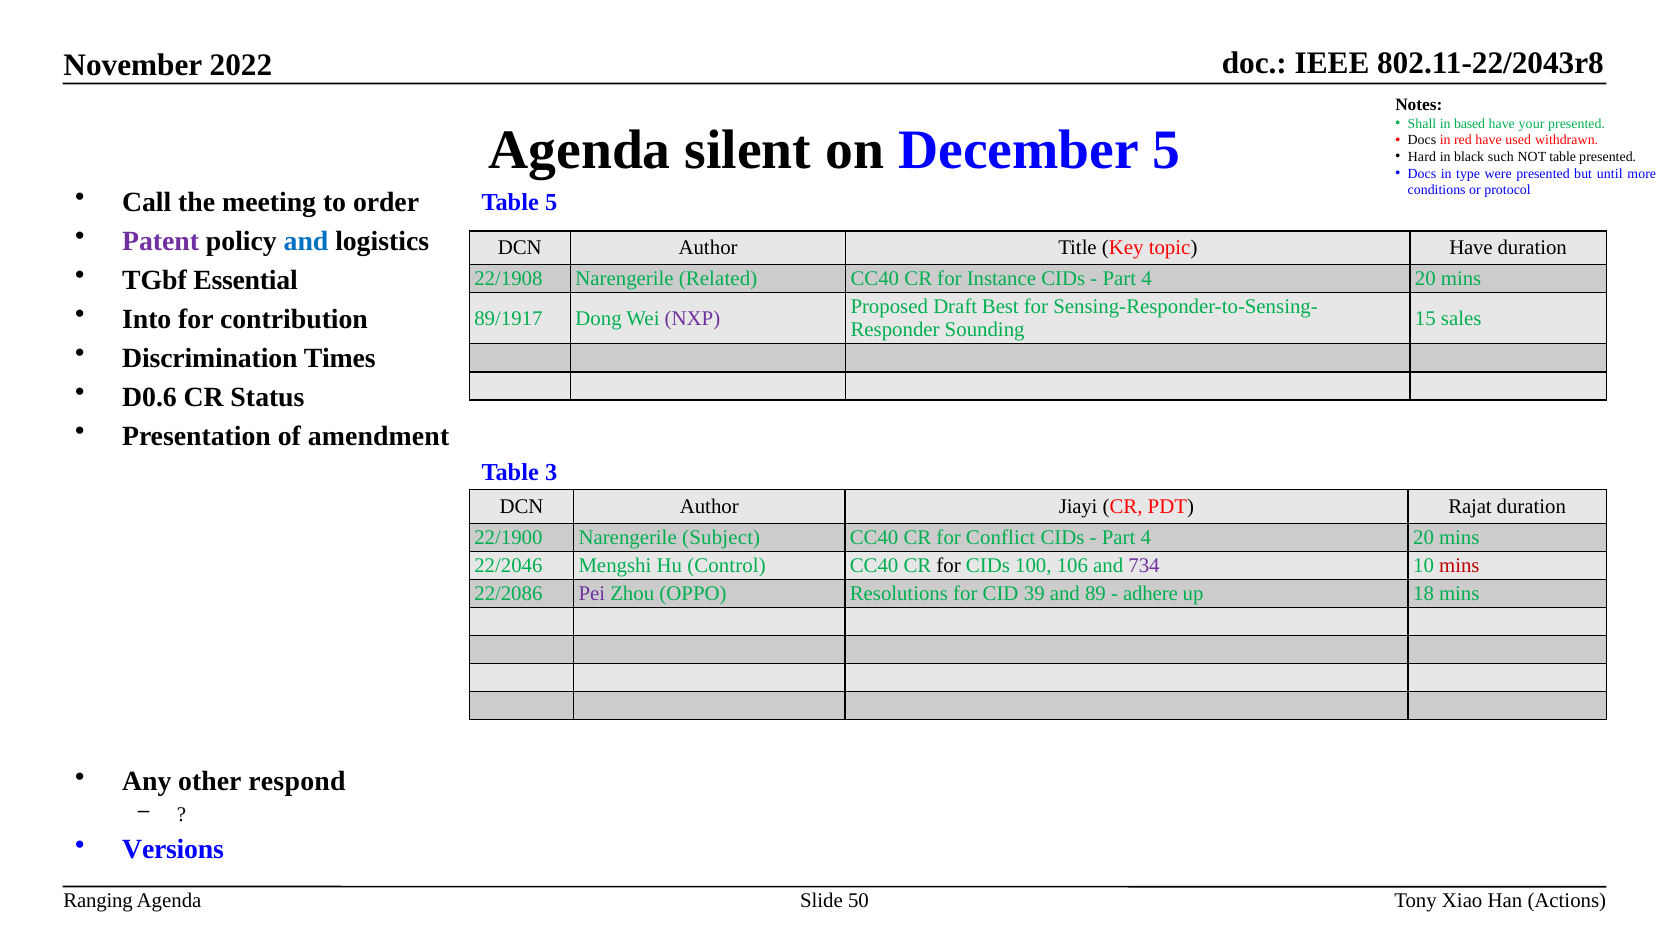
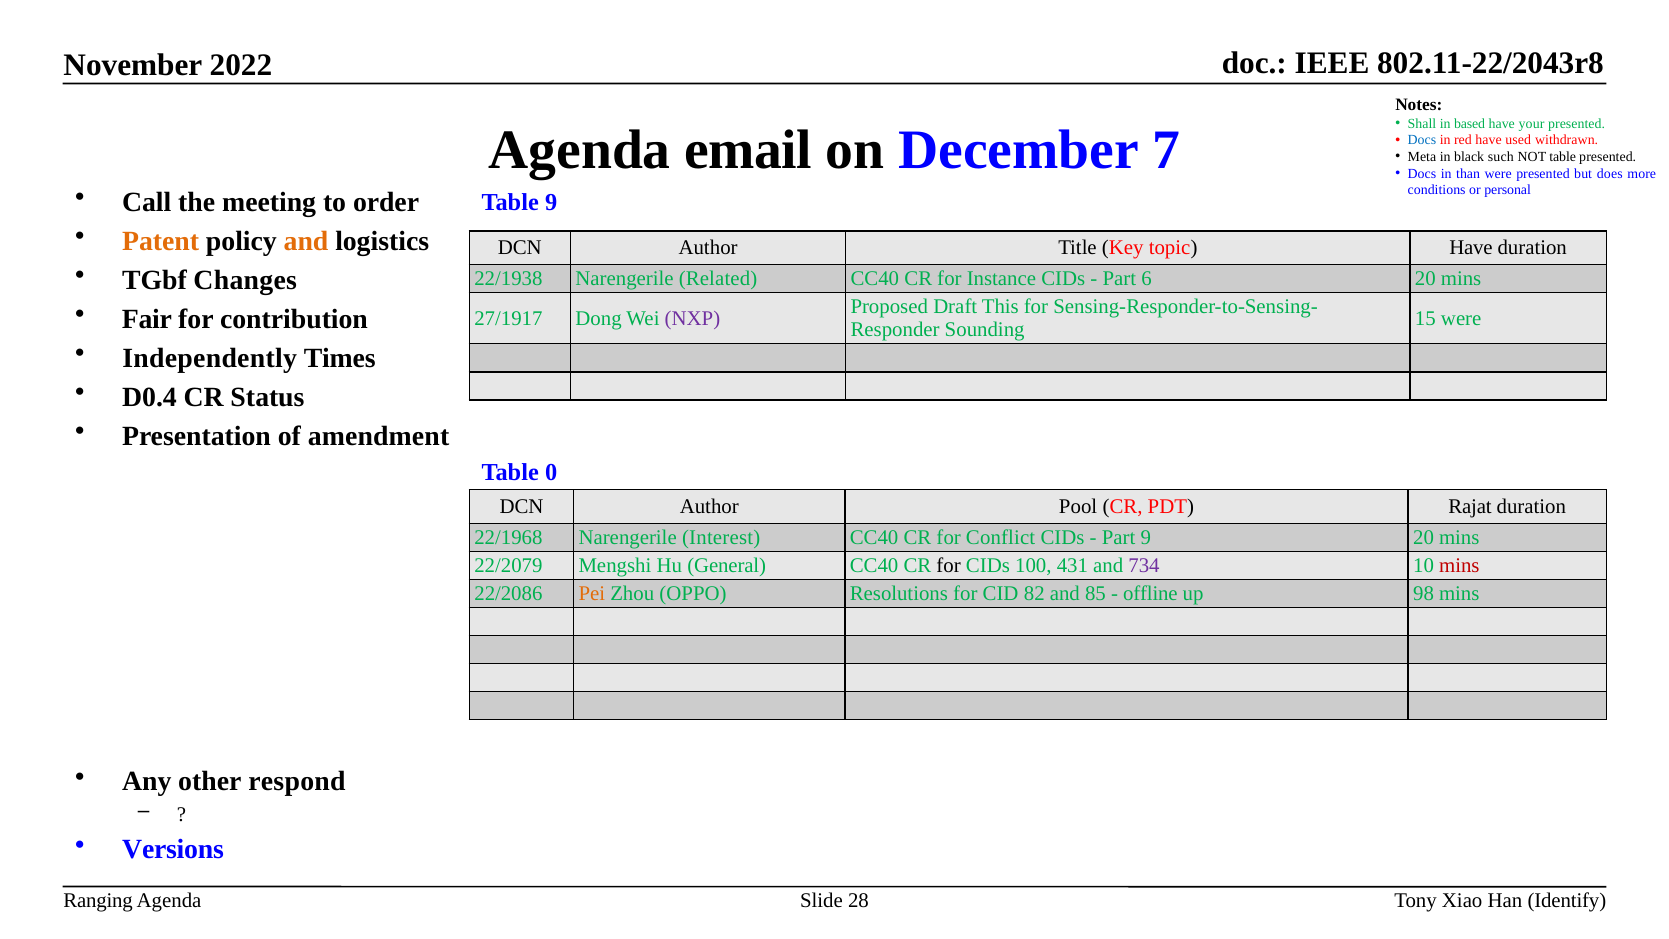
silent: silent -> email (748, 150)
December 5: 5 -> 7 (1166, 150)
Docs colour: black -> blue (1422, 140)
Hard: Hard -> Meta (1422, 157)
type: type -> than (1468, 174)
until: until -> does (1610, 174)
protocol: protocol -> personal (1508, 190)
Table 5: 5 -> 9 (551, 202)
Patent colour: purple -> orange (161, 241)
and colour: blue -> orange (306, 241)
Essential: Essential -> Changes (245, 280)
22/1908: 22/1908 -> 22/1938 (508, 279)
4: 4 -> 6 (1147, 279)
Best: Best -> This (1000, 307)
Into: Into -> Fair (147, 319)
89/1917: 89/1917 -> 27/1917 (508, 318)
15 sales: sales -> were (1461, 318)
Discrimination: Discrimination -> Independently (210, 358)
D0.6: D0.6 -> D0.4 (149, 397)
3: 3 -> 0 (551, 473)
Jiayi: Jiayi -> Pool (1078, 507)
22/1900: 22/1900 -> 22/1968 (508, 537)
Subject: Subject -> Interest (721, 537)
4: 4 -> 9 (1146, 537)
22/2046: 22/2046 -> 22/2079 (508, 565)
Control: Control -> General (727, 565)
106: 106 -> 431 (1072, 565)
Pei colour: purple -> orange (592, 593)
39: 39 -> 82 (1034, 593)
89: 89 -> 85 (1096, 593)
adhere: adhere -> offline (1150, 593)
18: 18 -> 98 (1424, 593)
50: 50 -> 28 (858, 900)
Actions: Actions -> Identify (1567, 900)
